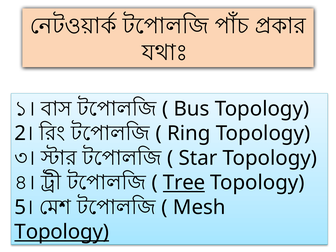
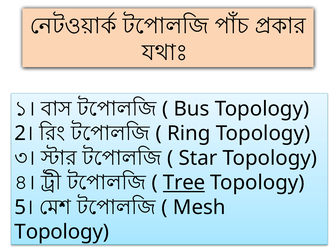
Topology underline: present -> none (62, 232)
